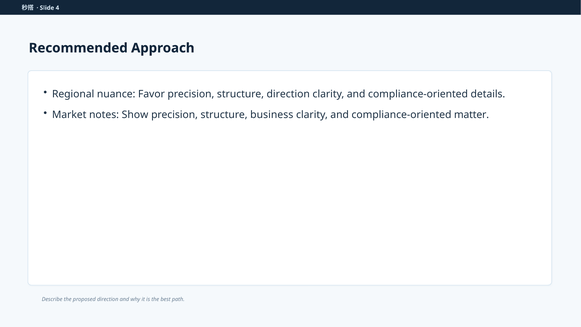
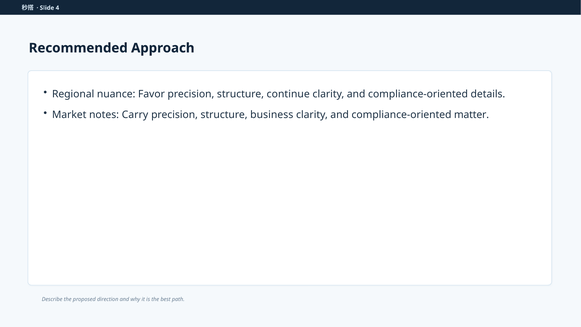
structure direction: direction -> continue (288, 94)
Show: Show -> Carry (135, 115)
